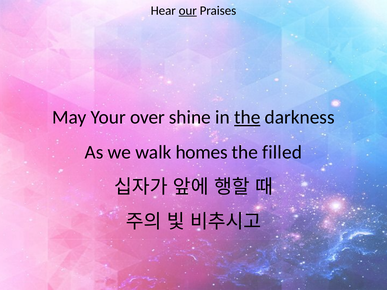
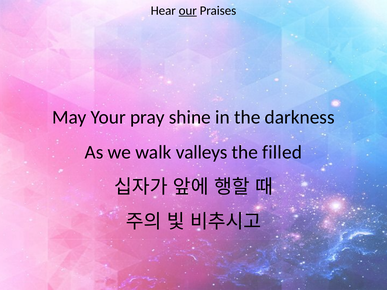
over: over -> pray (147, 117)
the underline: present -> none (247, 117)
homes: homes -> valleys (202, 152)
